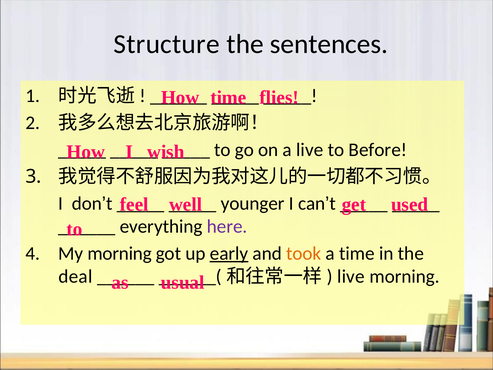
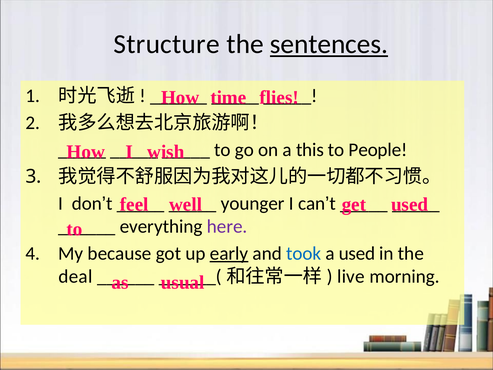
sentences underline: none -> present (329, 44)
a live: live -> this (310, 150)
Before: Before -> People (378, 150)
My morning: morning -> because (120, 253)
took colour: orange -> blue (304, 253)
a time: time -> used (357, 253)
